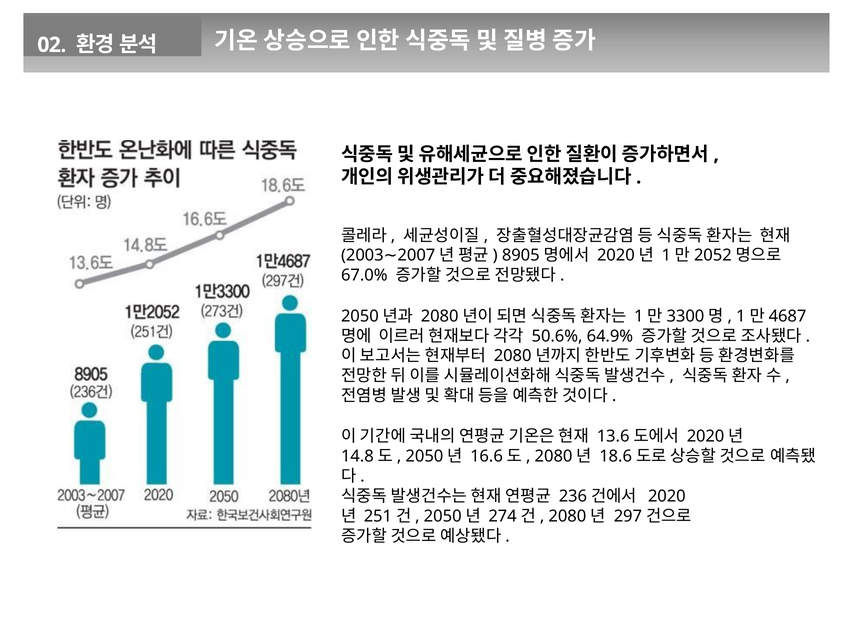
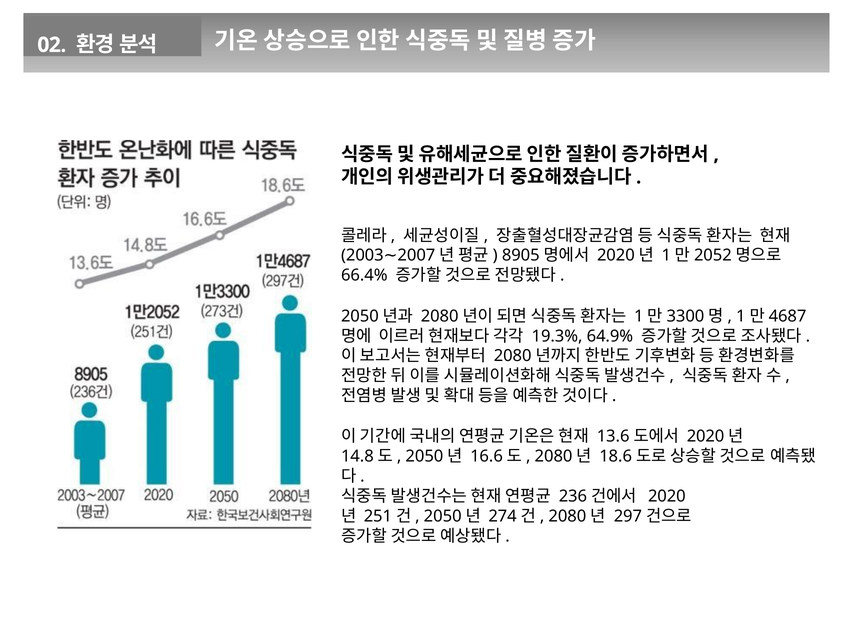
67.0%: 67.0% -> 66.4% (364, 275)
50.6%: 50.6% -> 19.3% (557, 336)
